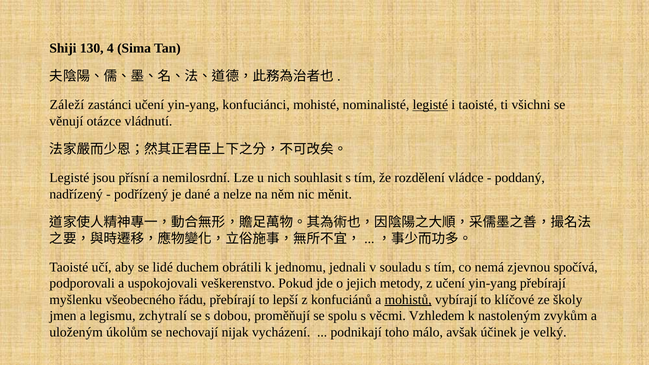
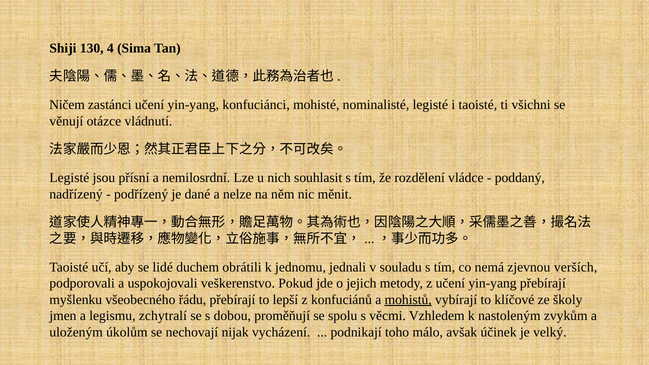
Záleží: Záleží -> Ničem (67, 105)
legisté underline: present -> none (430, 105)
spočívá: spočívá -> verších (576, 267)
